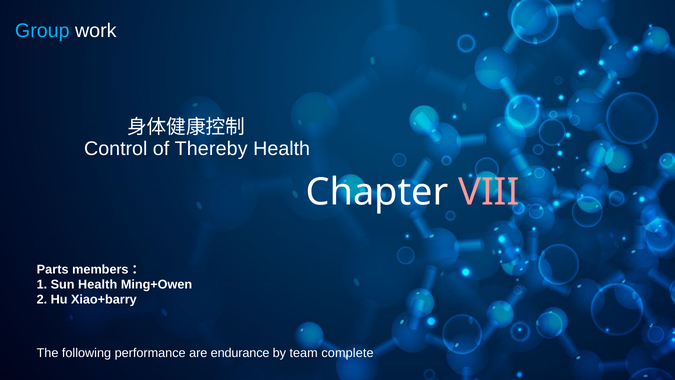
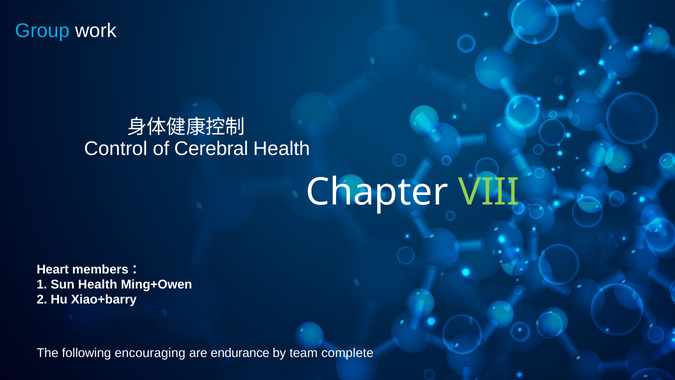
Thereby: Thereby -> Cerebral (211, 148)
VIII colour: pink -> light green (489, 192)
Parts: Parts -> Heart (53, 269)
performance: performance -> encouraging (150, 353)
